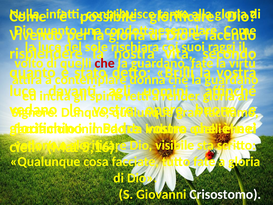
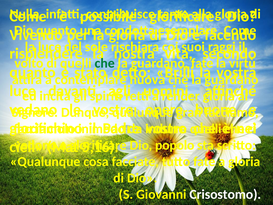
che colour: red -> green (105, 63)
donna: donna -> nuova (147, 80)
visibile: visibile -> popolo (175, 145)
